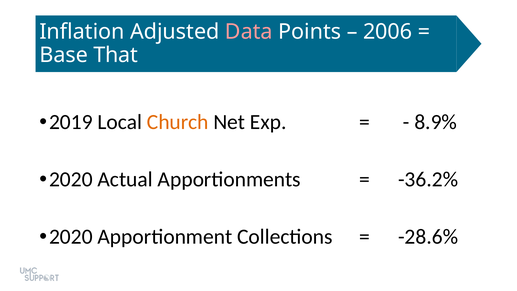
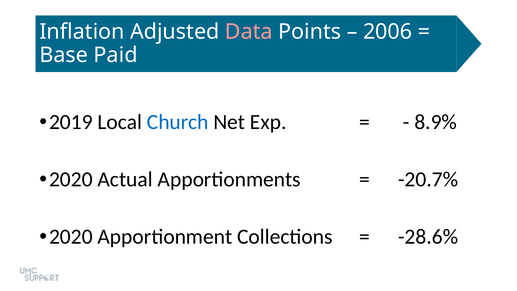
That: That -> Paid (116, 55)
Church colour: orange -> blue (178, 122)
-36.2%: -36.2% -> -20.7% (428, 179)
